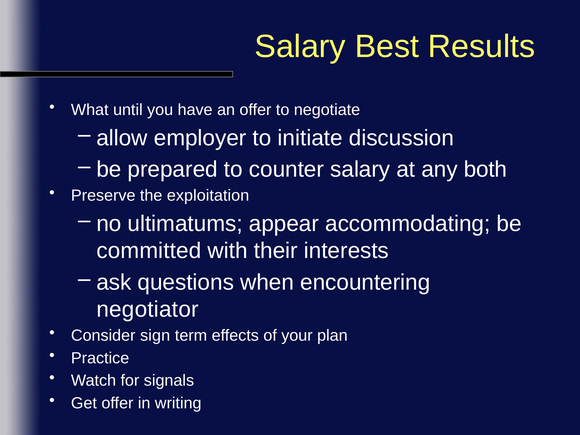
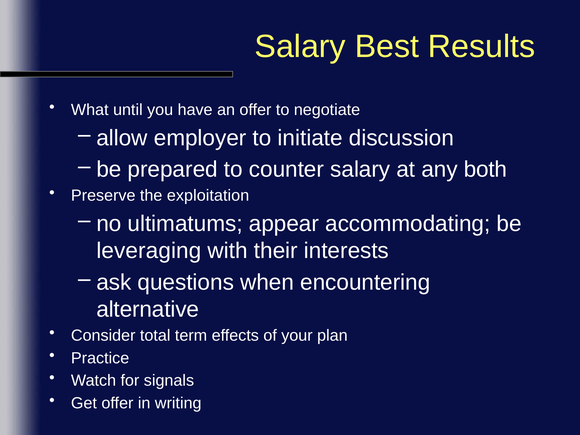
committed: committed -> leveraging (149, 251)
negotiator: negotiator -> alternative (148, 309)
sign: sign -> total (155, 335)
